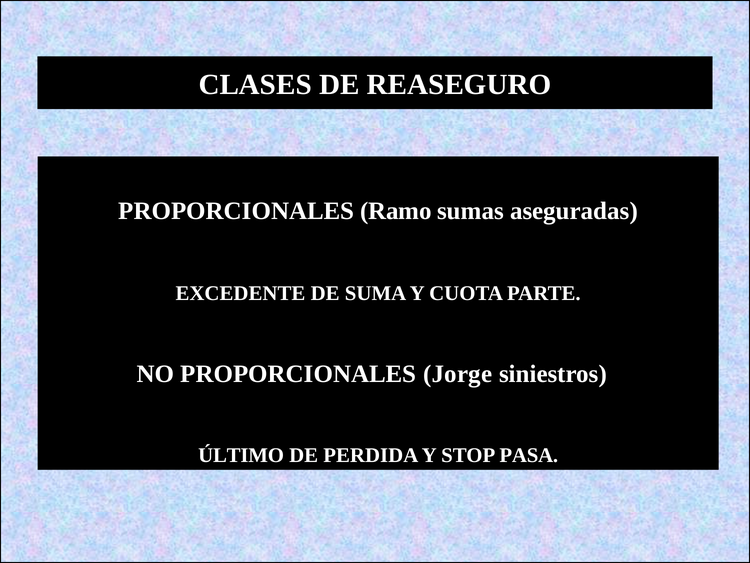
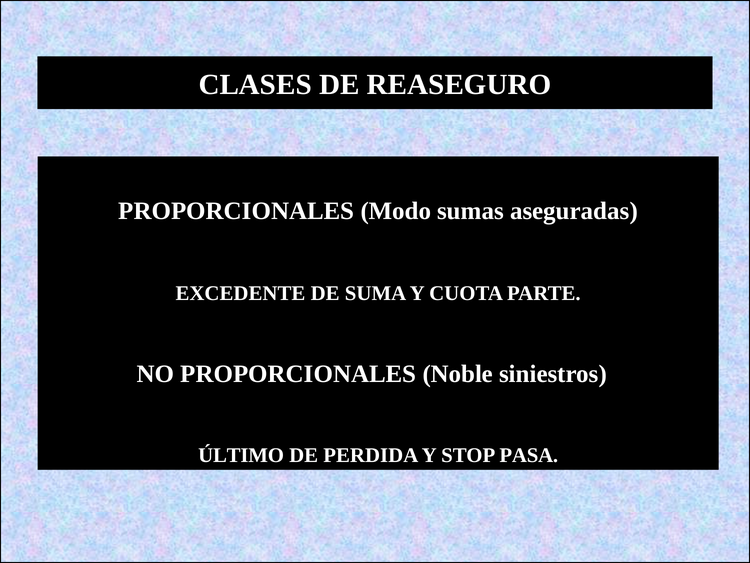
Ramo: Ramo -> Modo (396, 211)
Jorge: Jorge -> Noble (458, 374)
